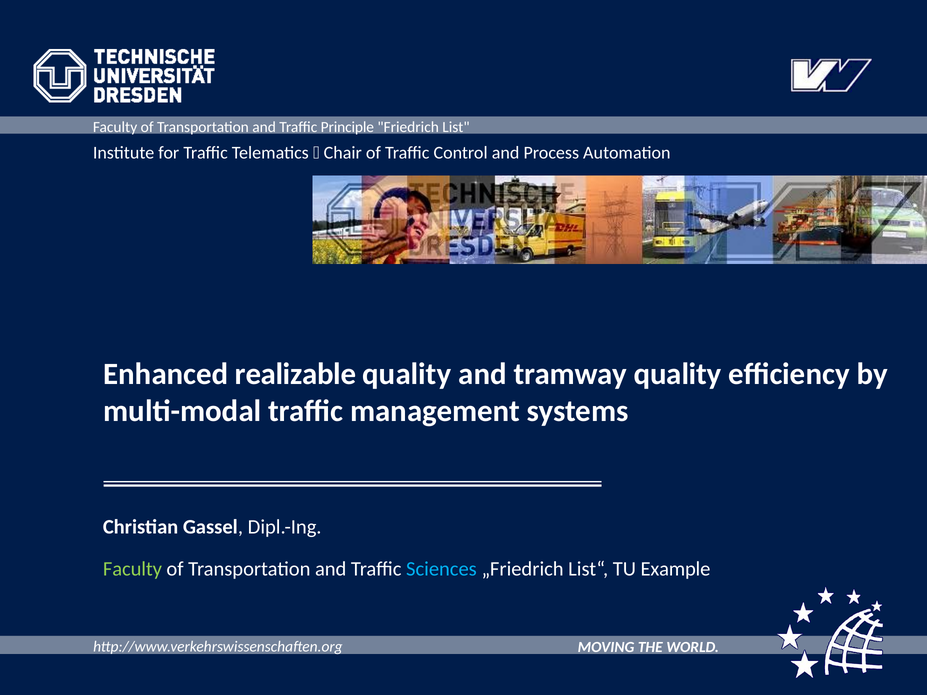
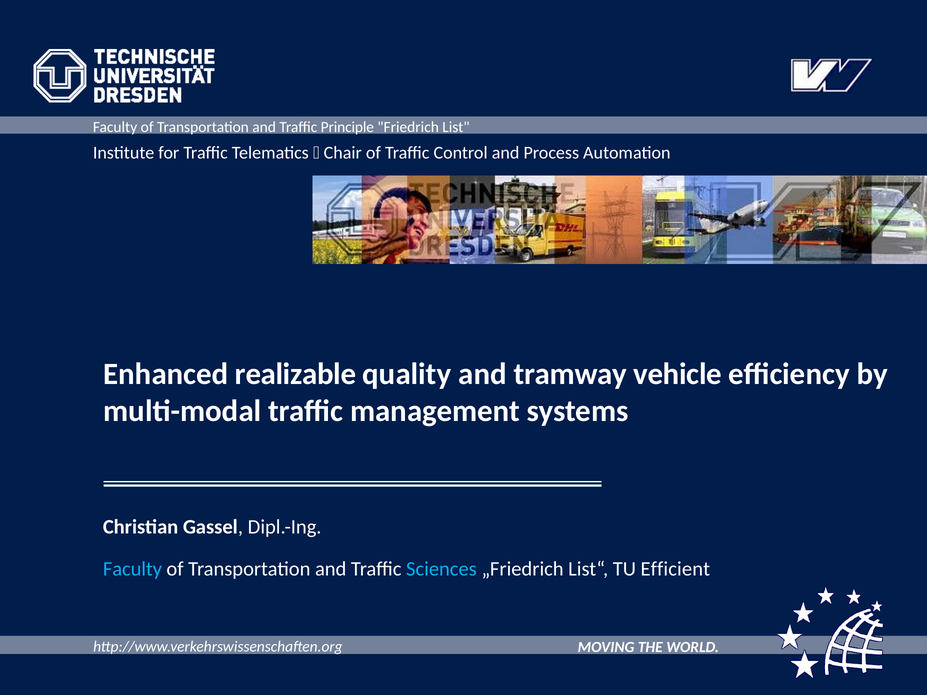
tramway quality: quality -> vehicle (678, 374)
Faculty colour: light green -> light blue (132, 569)
Example: Example -> Efficient (675, 569)
